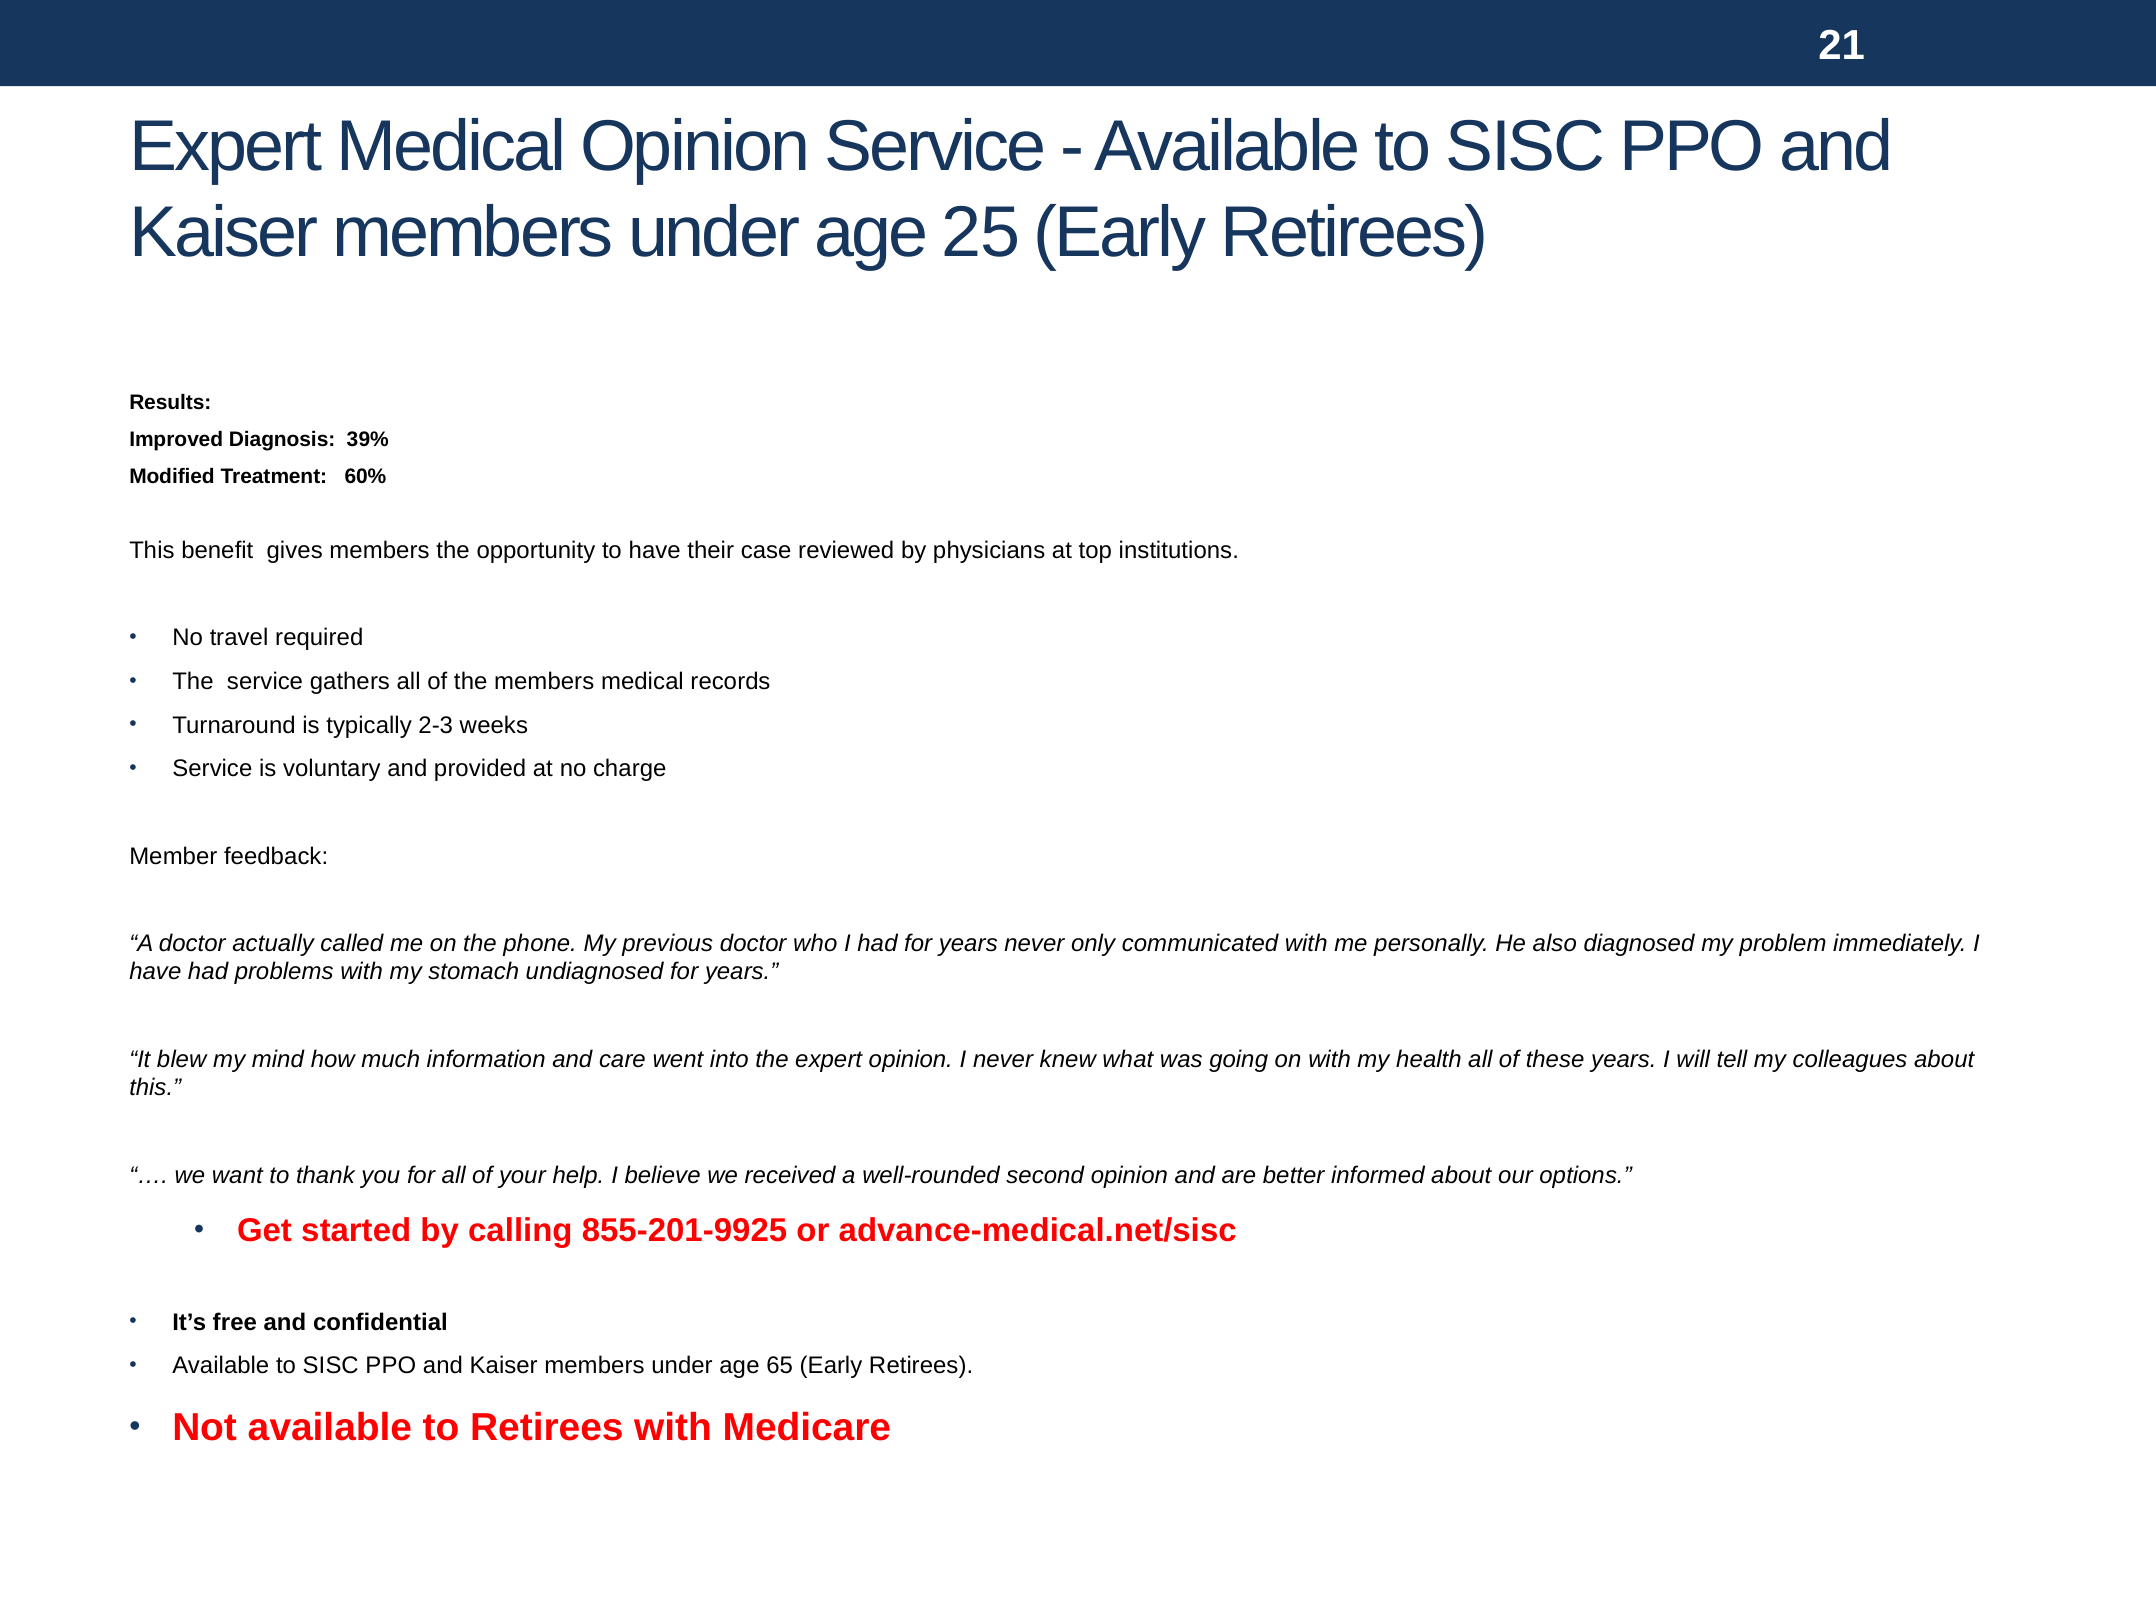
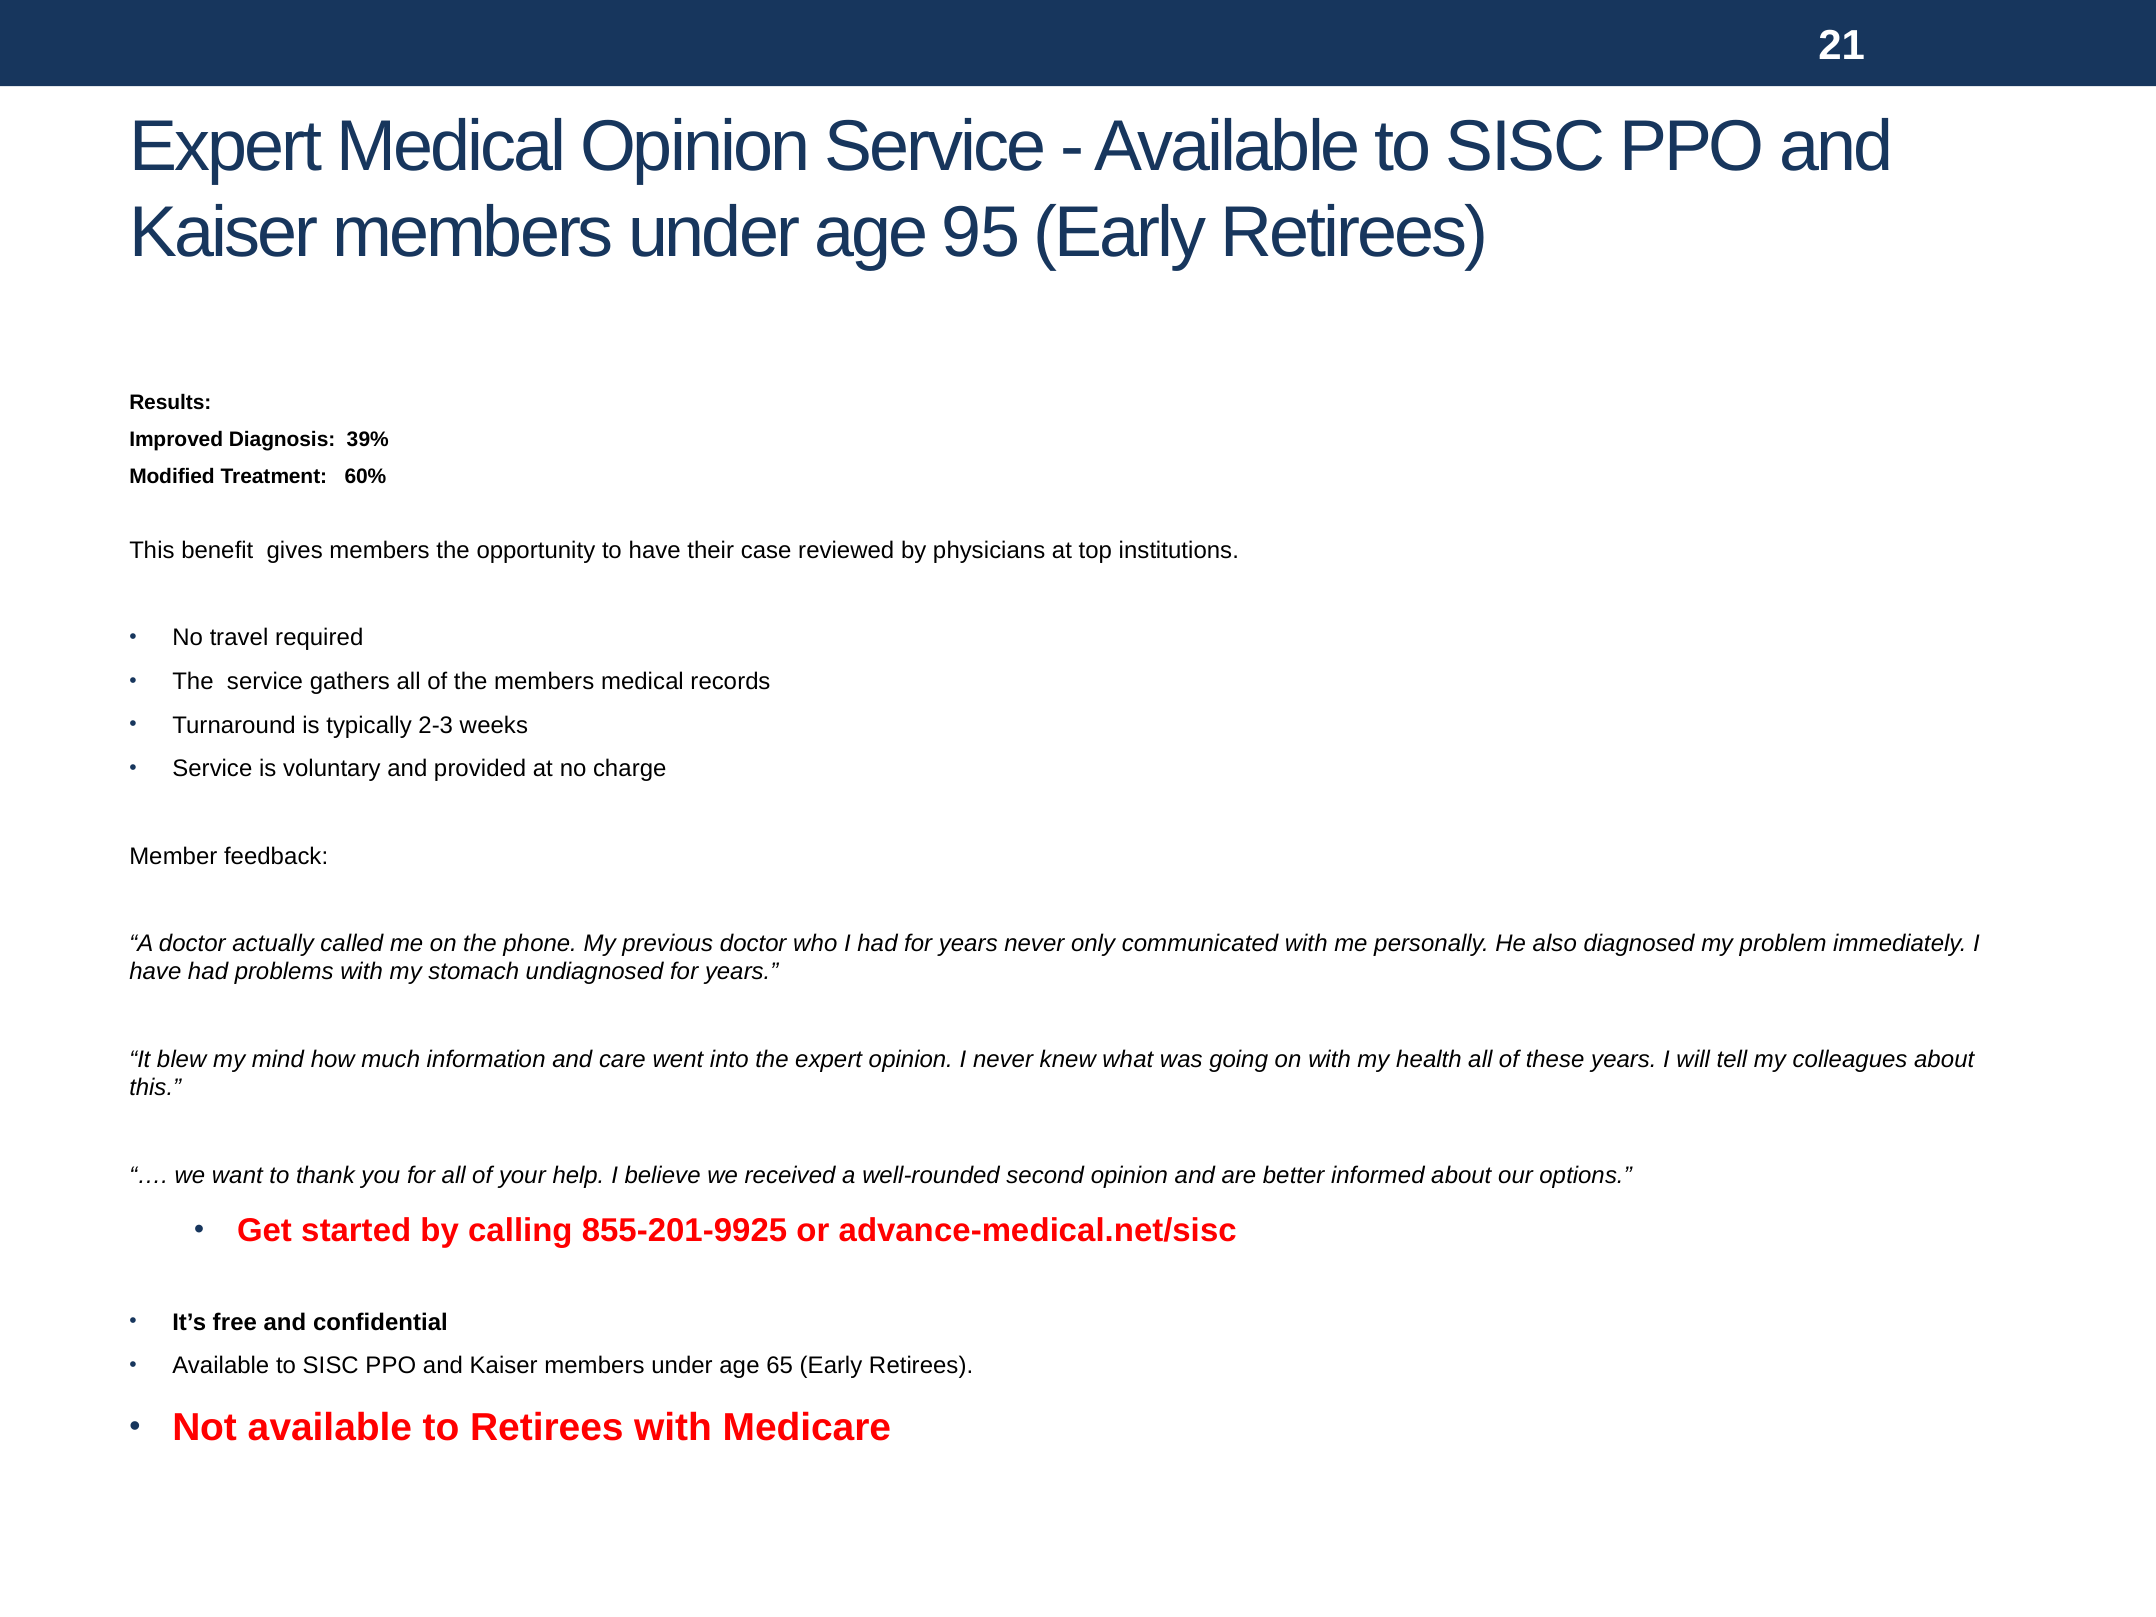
25: 25 -> 95 (981, 233)
